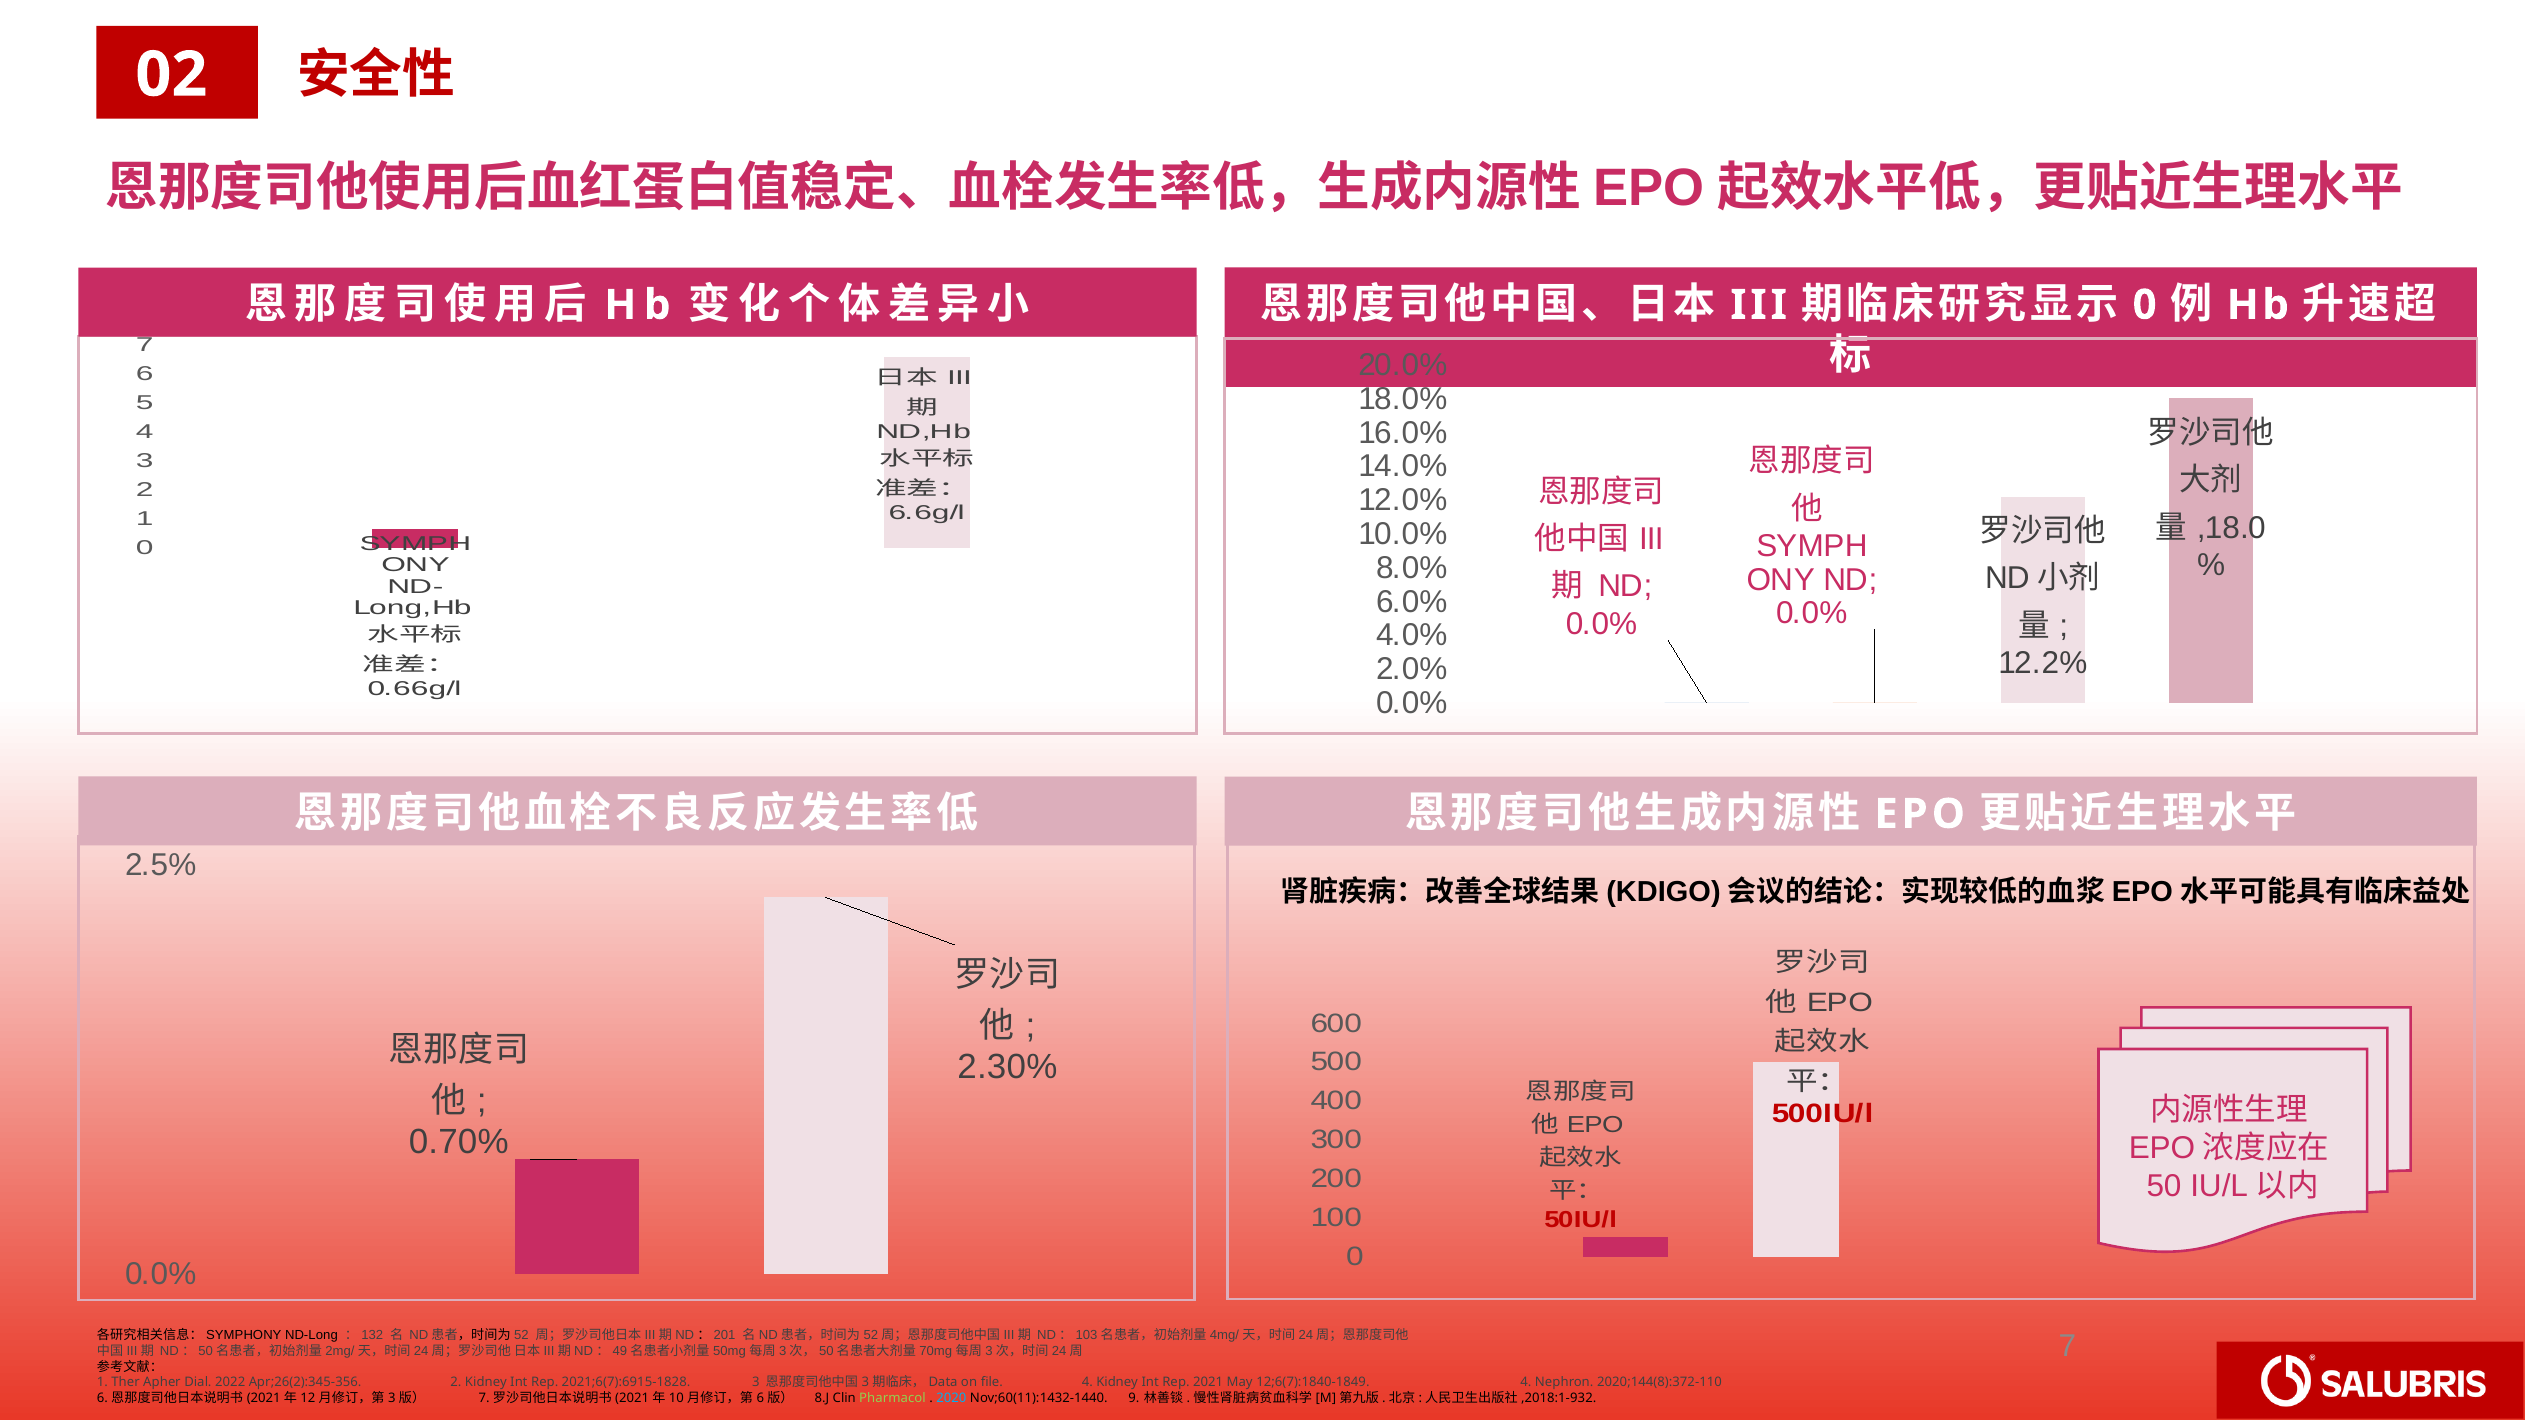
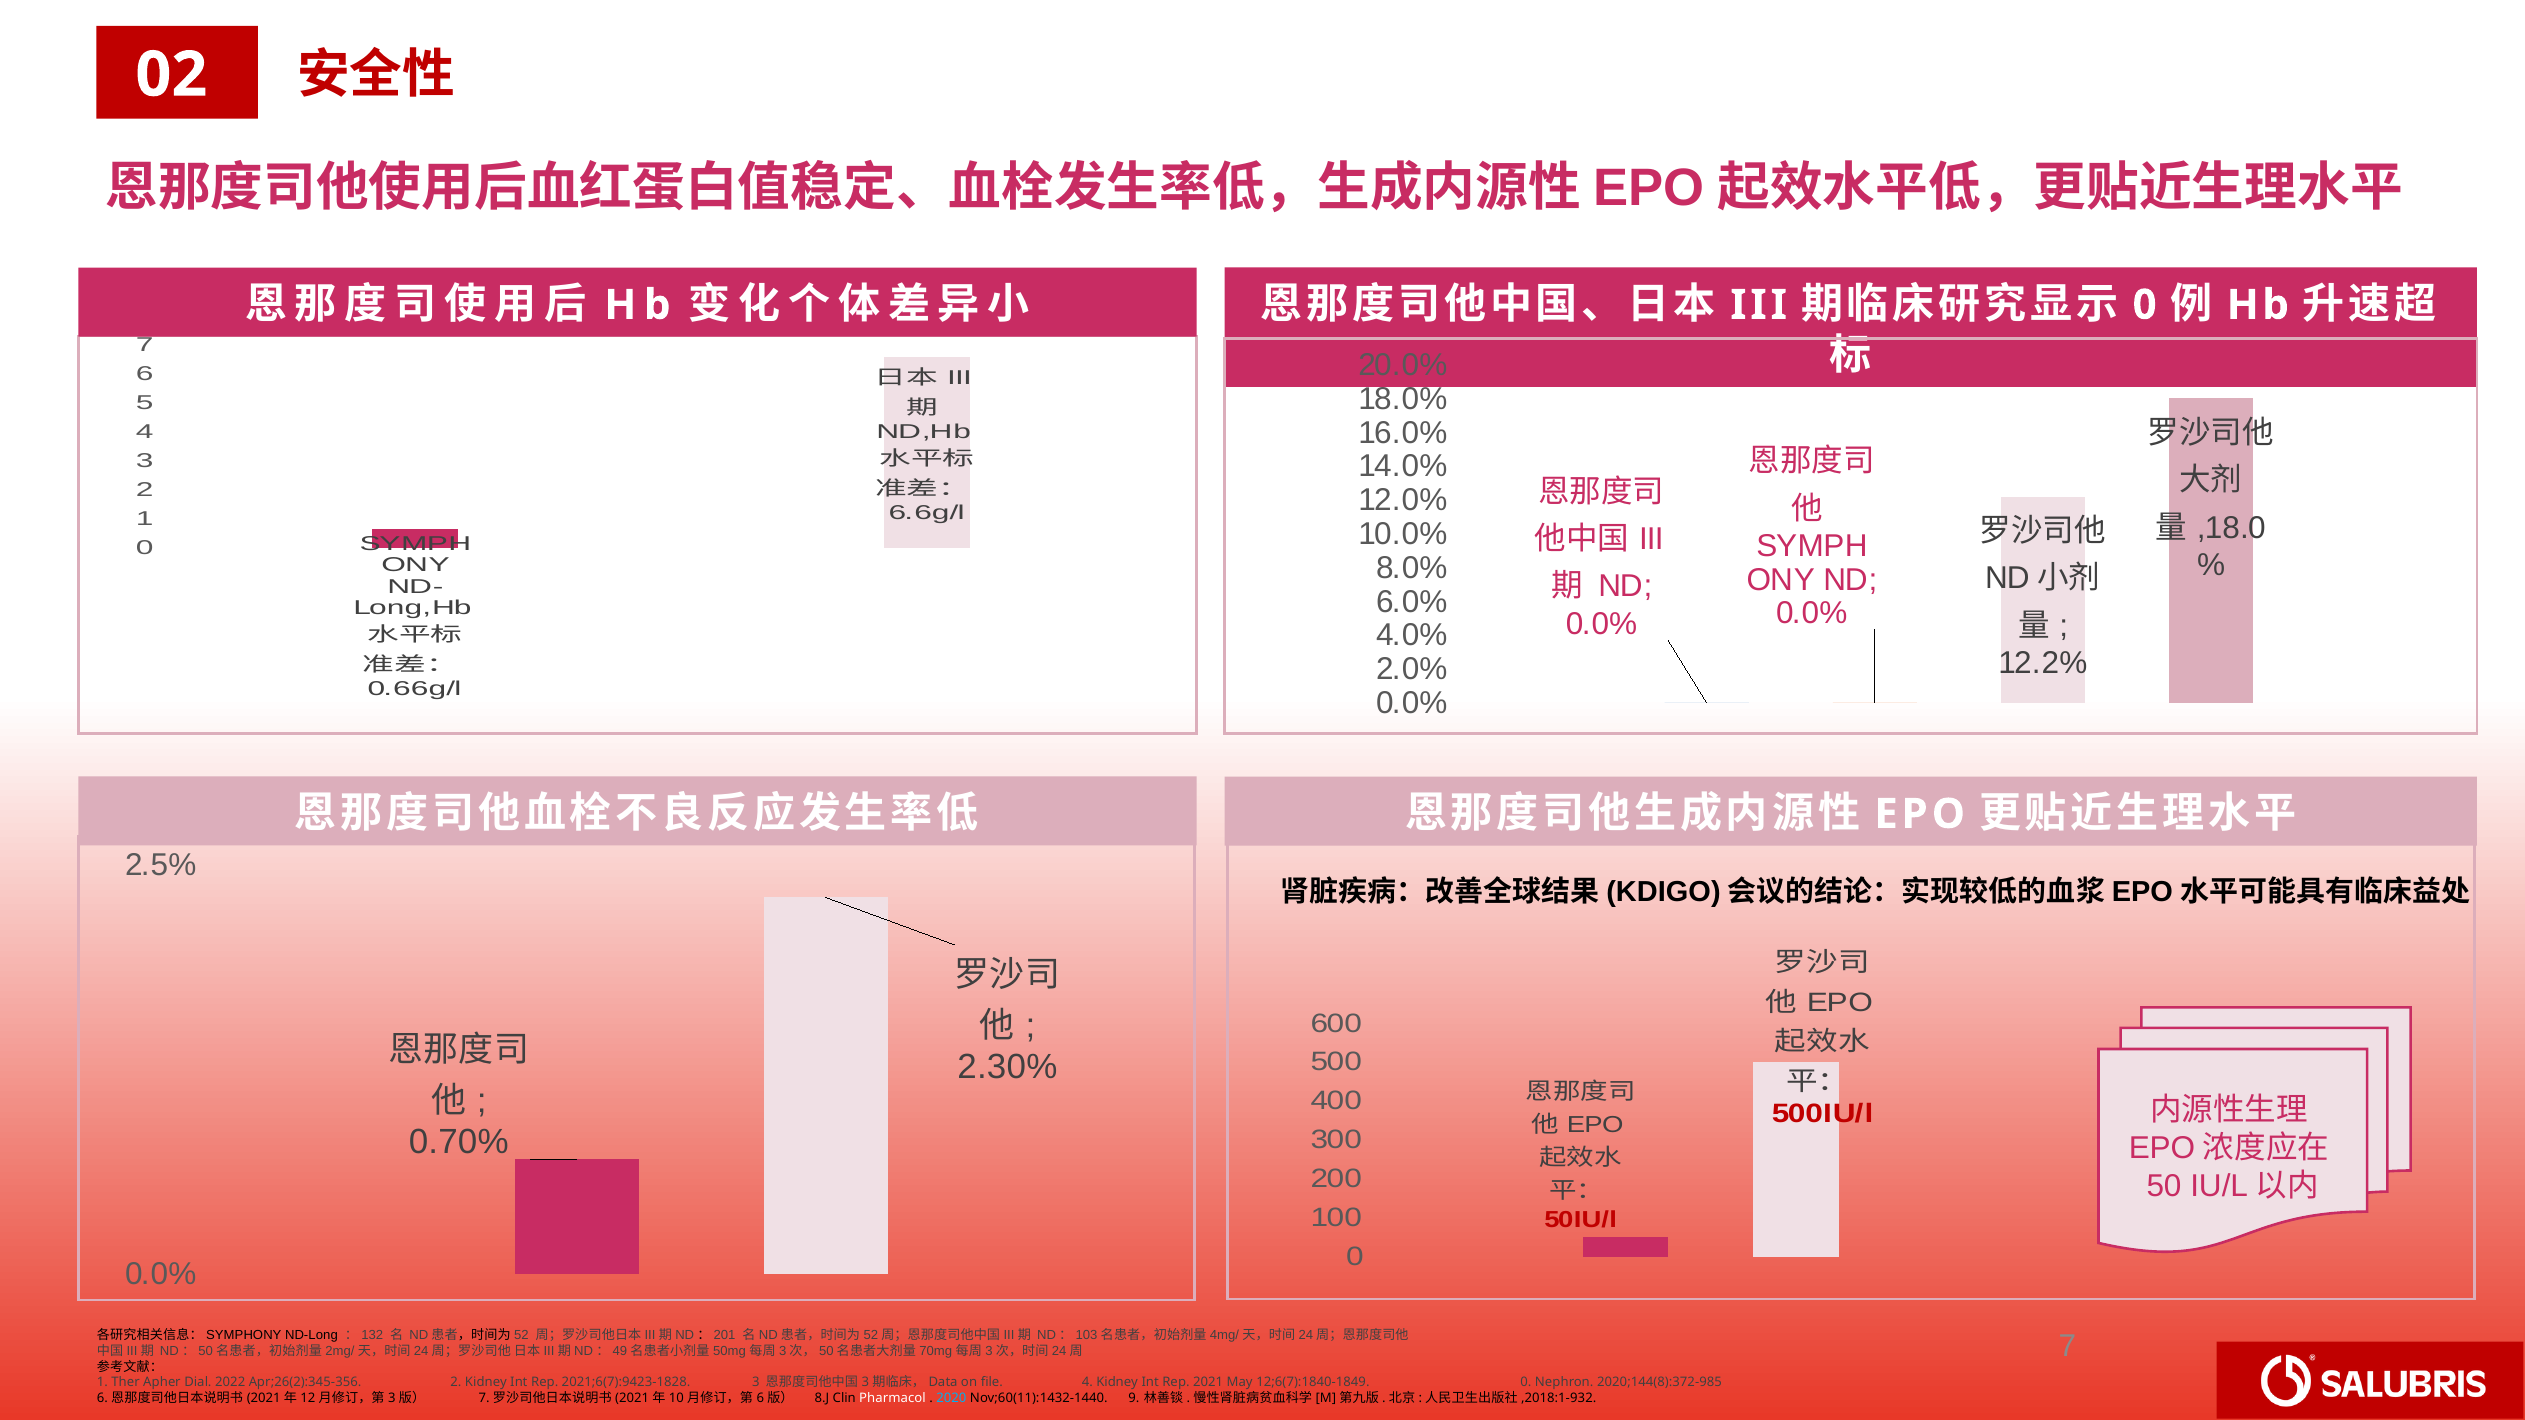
2021;6(7):6915-1828: 2021;6(7):6915-1828 -> 2021;6(7):9423-1828 (626, 1383)
12;6(7):1840-1849 4: 4 -> 0 (1526, 1383)
2020;144(8):372-110: 2020;144(8):372-110 -> 2020;144(8):372-985 (1659, 1383)
Pharmacol colour: light green -> white (893, 1399)
